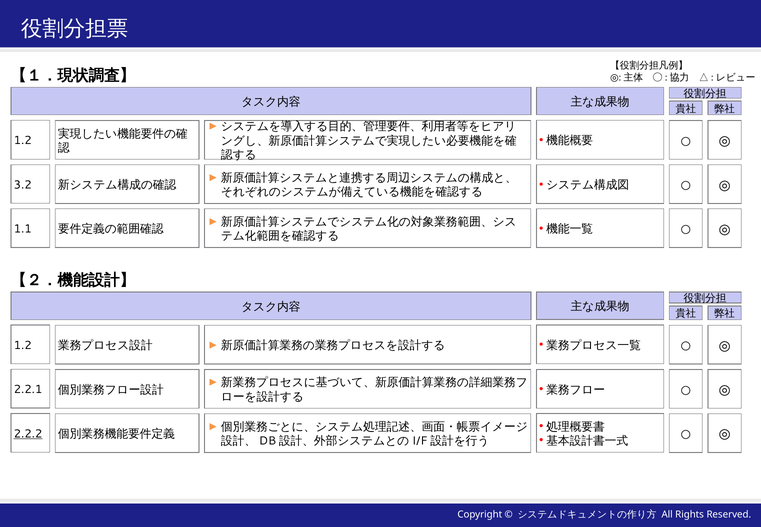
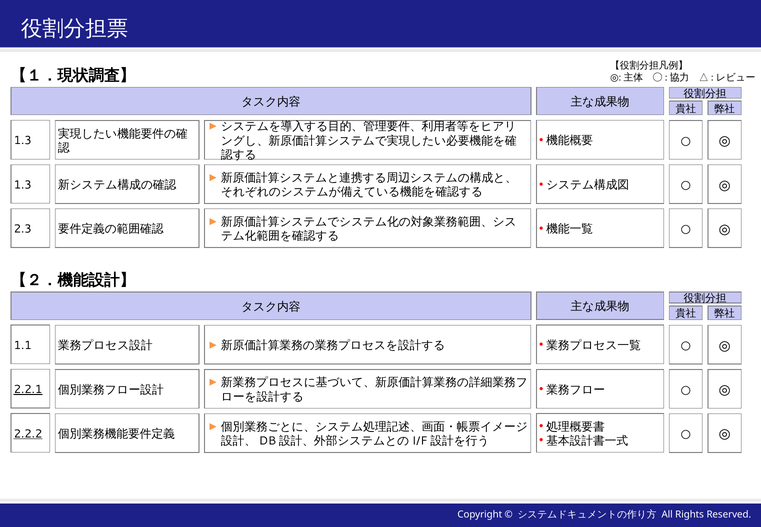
1.2: 1.2 -> 1.3 (23, 141)
3.2: 3.2 -> 1.3 (23, 185)
1.1: 1.1 -> 2.3 (23, 229)
1.2: 1.2 -> 1.1 (23, 345)
2.2.1 underline: none -> present (28, 389)
